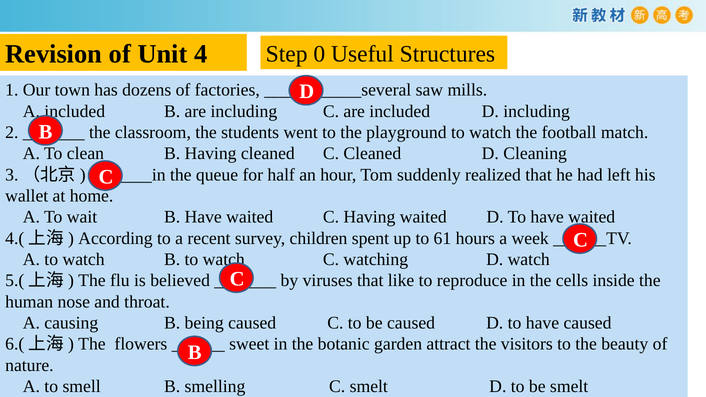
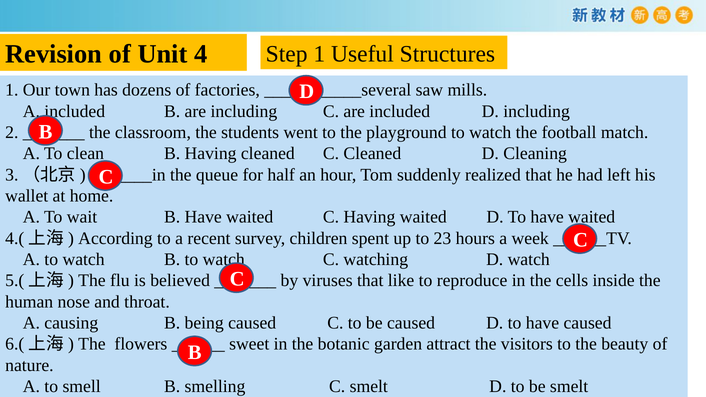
Step 0: 0 -> 1 (319, 54)
61: 61 -> 23 (442, 238)
